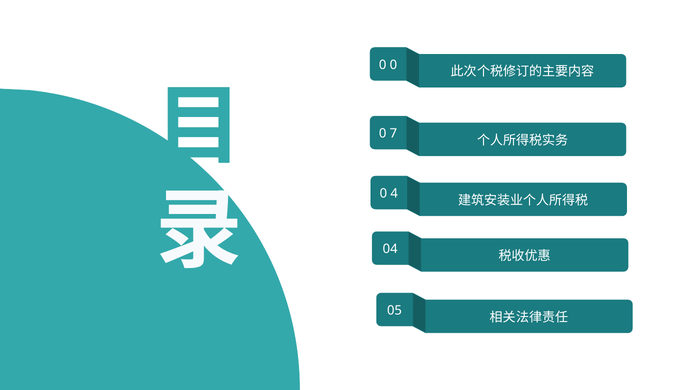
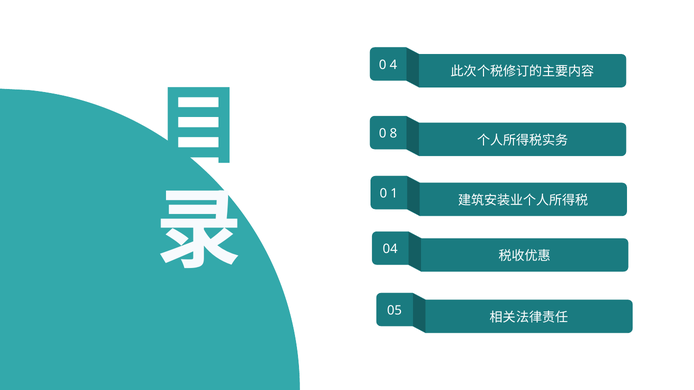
0 0: 0 -> 4 (393, 65)
7: 7 -> 8 (393, 134)
4: 4 -> 1 (394, 194)
